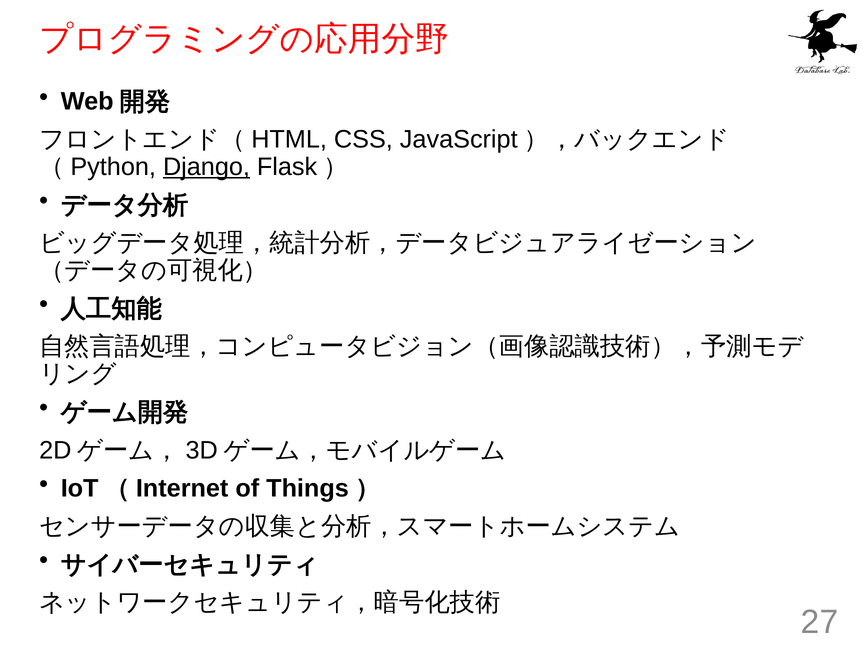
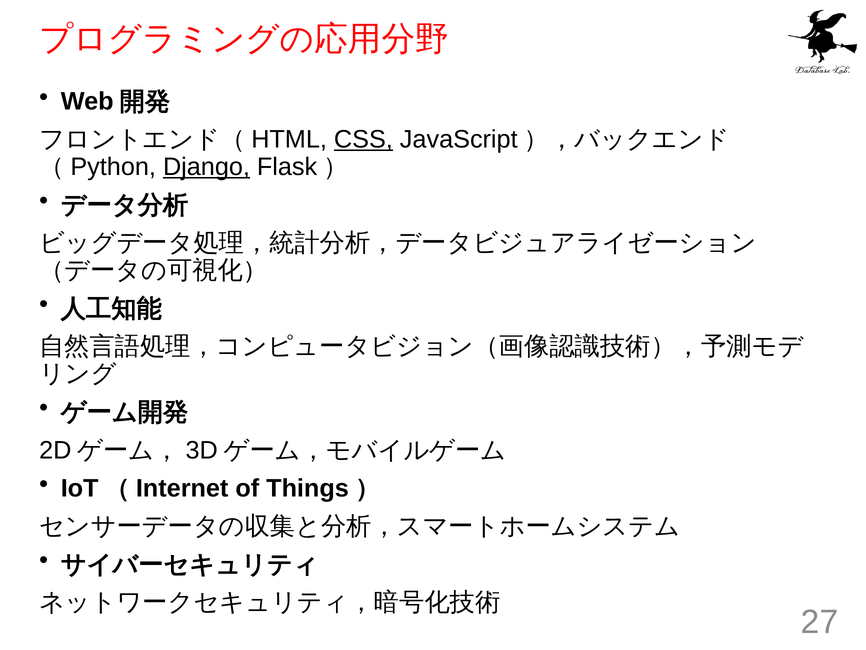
CSS underline: none -> present (363, 139)
